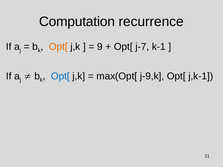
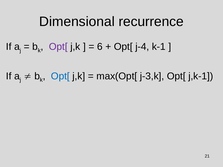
Computation: Computation -> Dimensional (77, 22)
Opt[ colour: orange -> purple (58, 47)
9: 9 -> 6 (100, 47)
j-7: j-7 -> j-4 (142, 47)
j-9,k: j-9,k -> j-3,k (152, 76)
